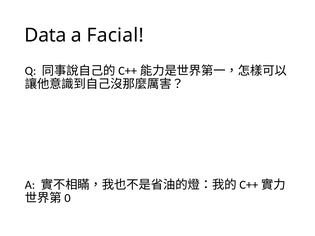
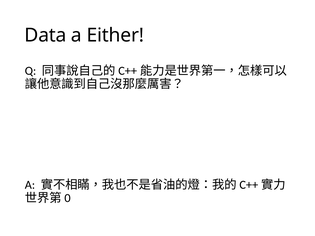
Facial: Facial -> Either (115, 35)
